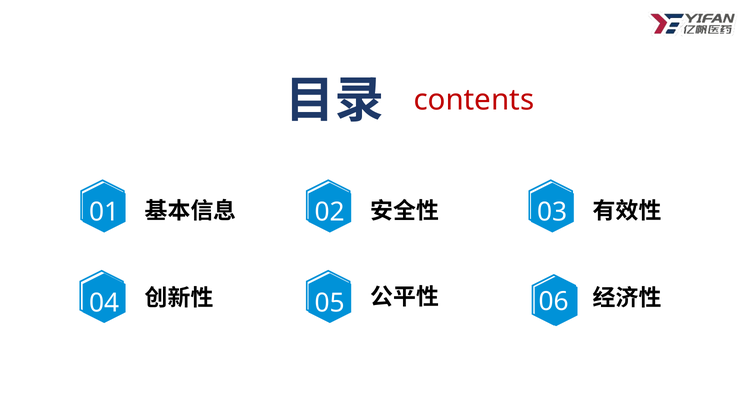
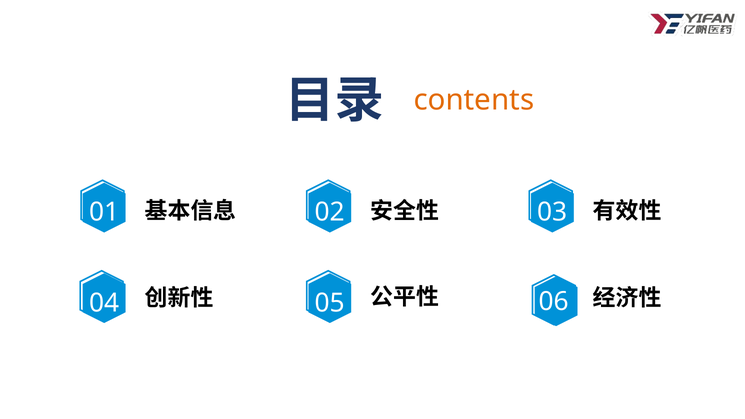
contents colour: red -> orange (474, 100)
